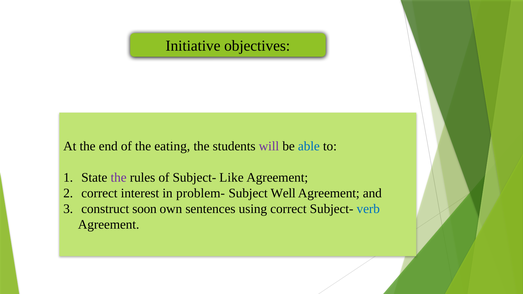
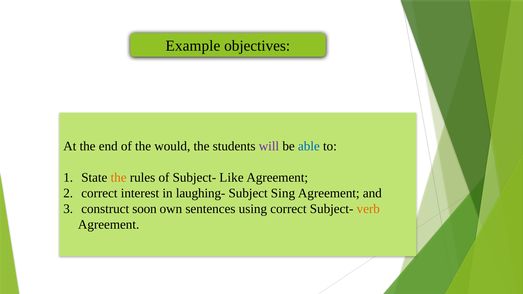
Initiative: Initiative -> Example (193, 46)
eating: eating -> would (172, 146)
the colour: purple -> orange (119, 178)
problem-: problem- -> laughing- (201, 193)
Well: Well -> Sing (283, 193)
verb colour: blue -> orange (368, 209)
